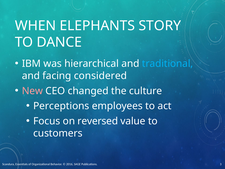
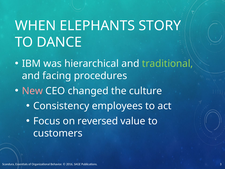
traditional colour: light blue -> light green (168, 64)
considered: considered -> procedures (100, 76)
Perceptions: Perceptions -> Consistency (61, 106)
